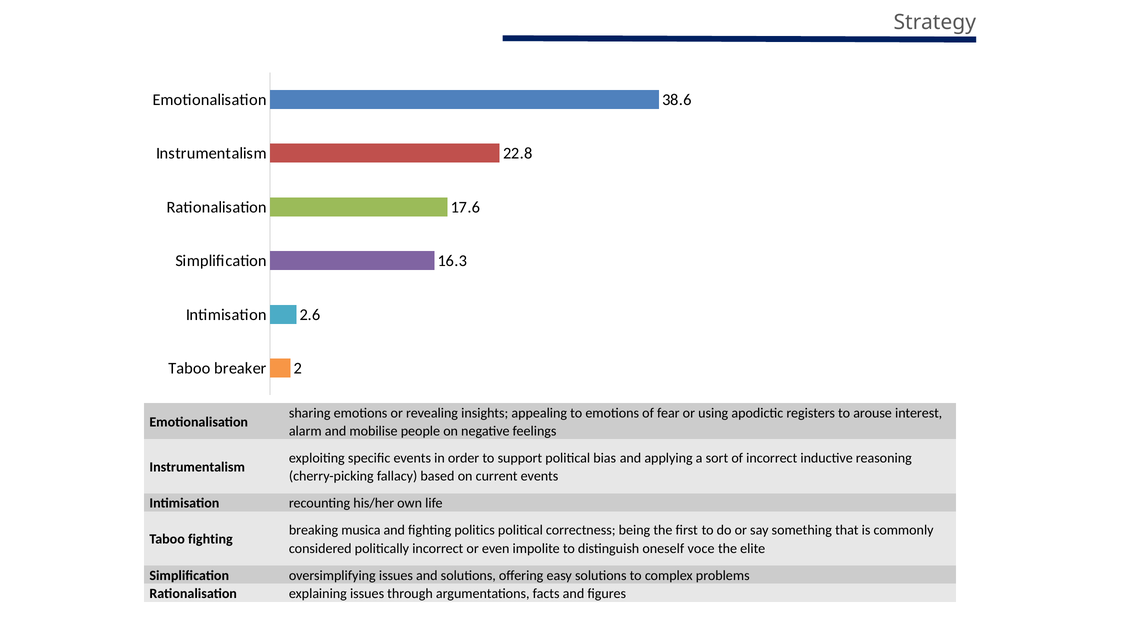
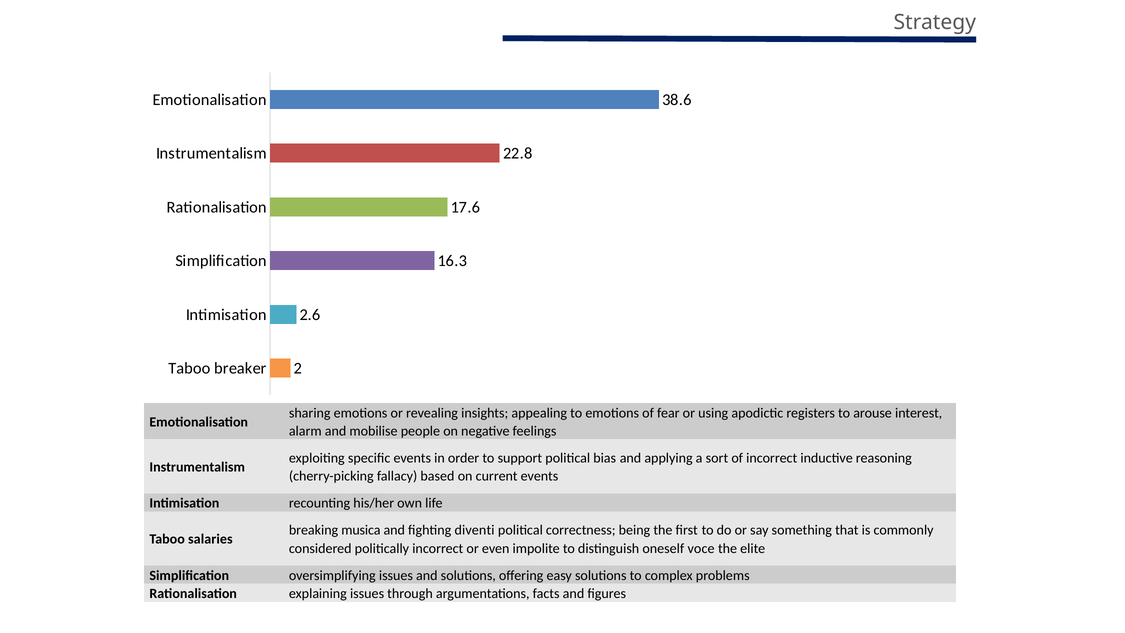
politics: politics -> diventi (475, 530)
Taboo fighting: fighting -> salaries (210, 539)
